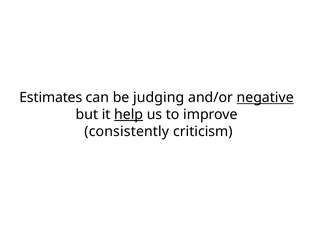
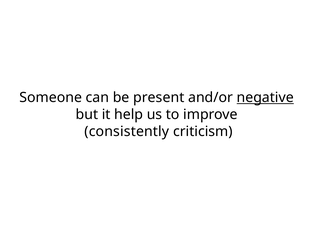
Estimates: Estimates -> Someone (51, 97)
judging: judging -> present (159, 97)
help underline: present -> none (129, 114)
